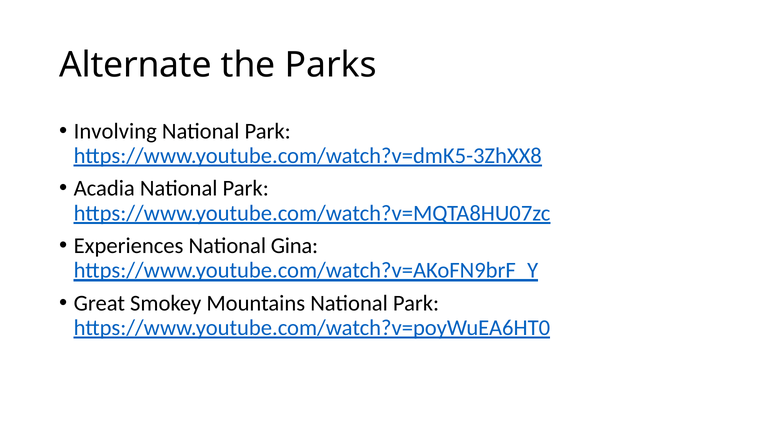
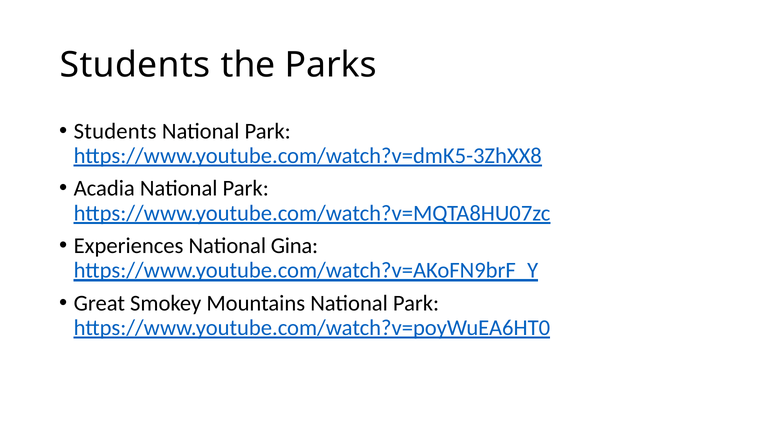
Alternate: Alternate -> Students (135, 65)
Involving: Involving -> Students (115, 131)
